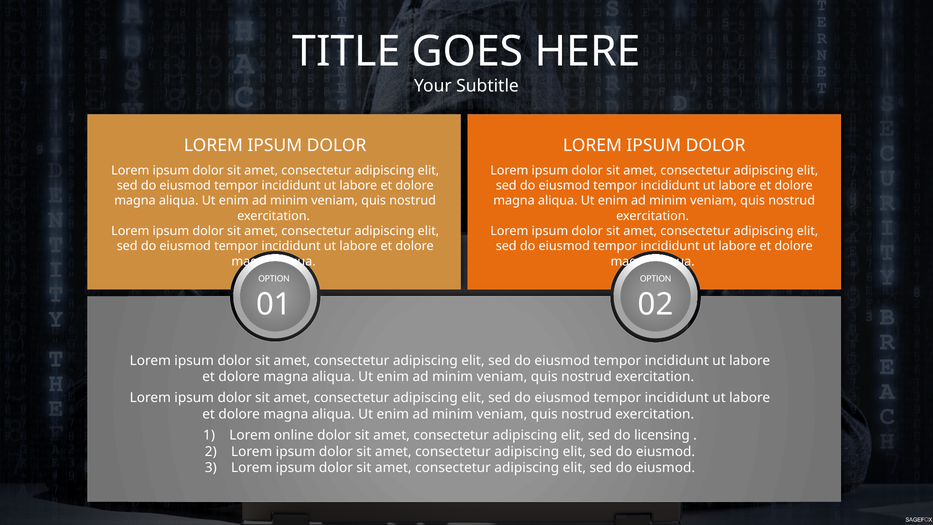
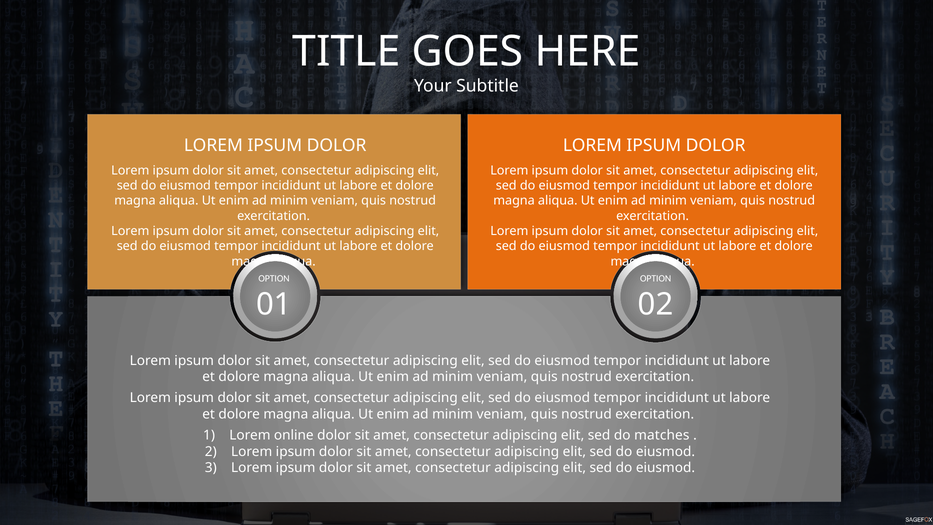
licensing: licensing -> matches (662, 435)
